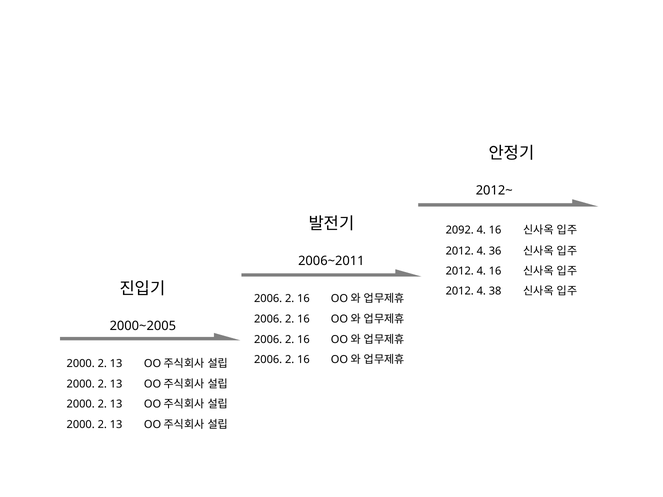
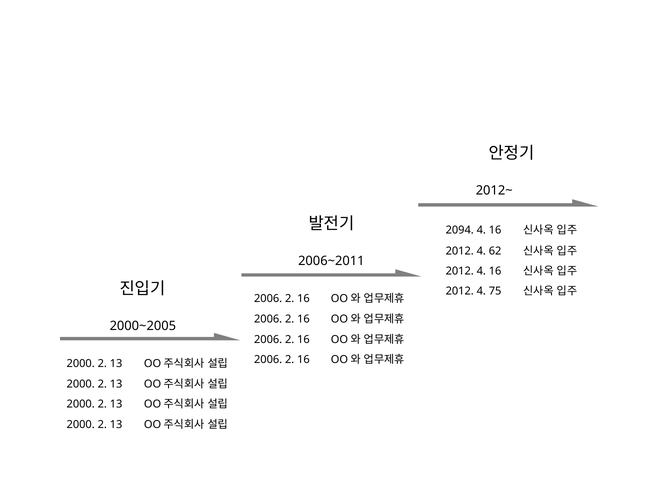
2092: 2092 -> 2094 (460, 230)
36: 36 -> 62 (495, 251)
38: 38 -> 75 (495, 291)
